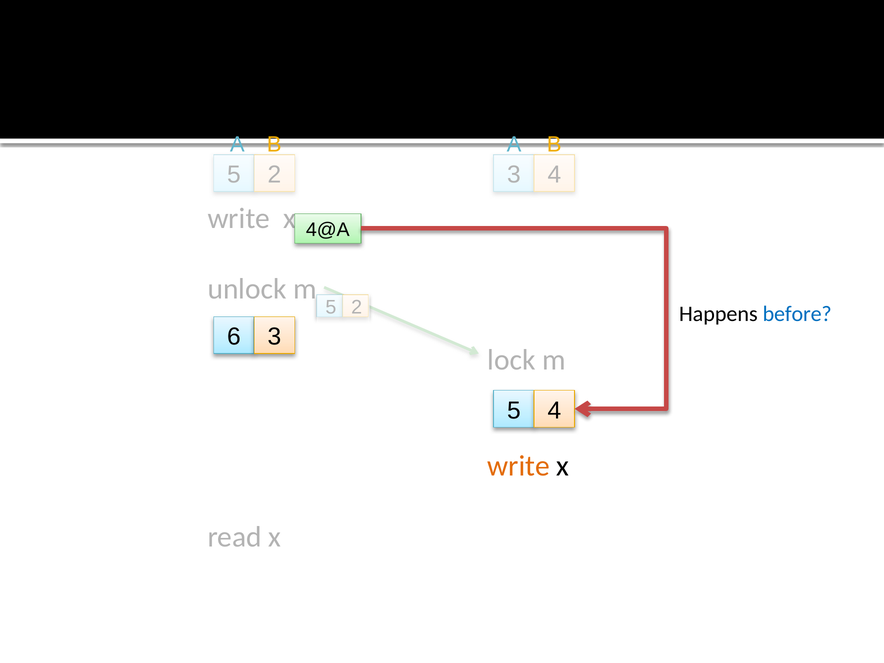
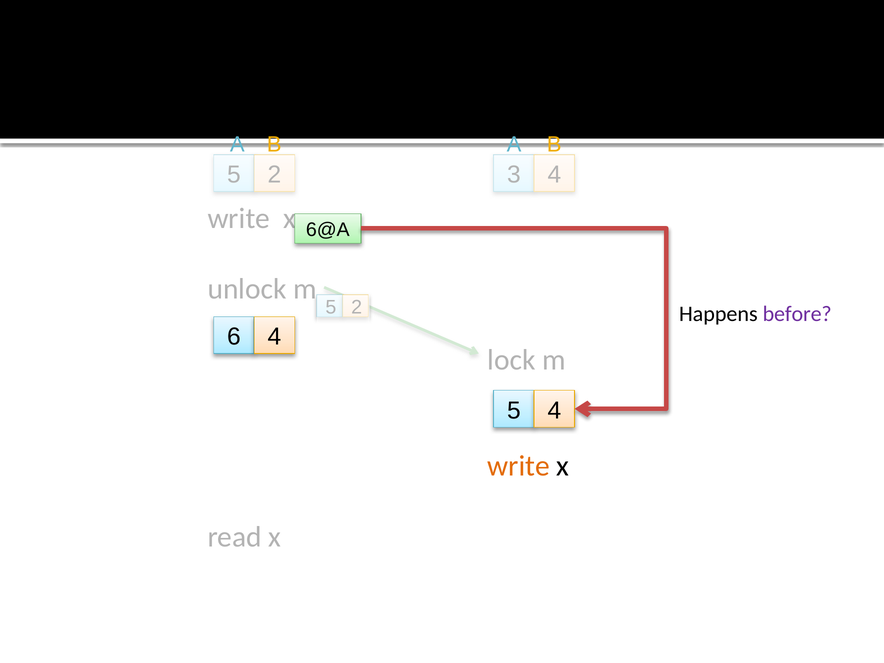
4@A: 4@A -> 6@A (328, 230)
before colour: blue -> purple (797, 314)
6 3: 3 -> 4 (274, 337)
